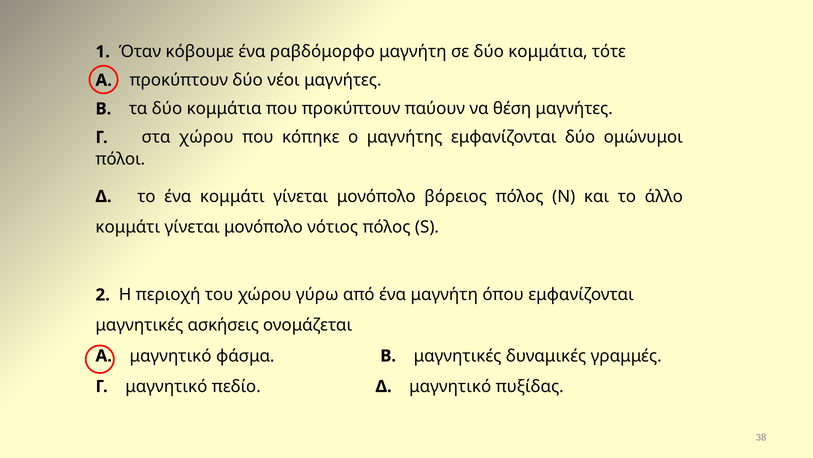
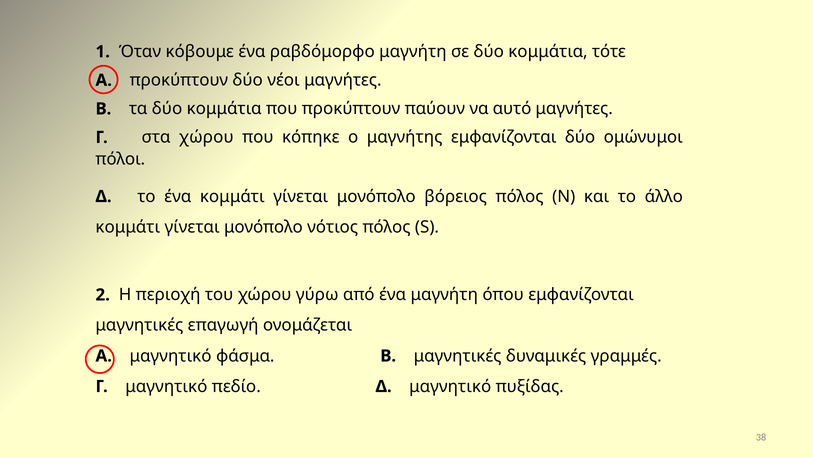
θέση: θέση -> αυτό (512, 109)
ασκήσεις: ασκήσεις -> επαγωγή (223, 325)
